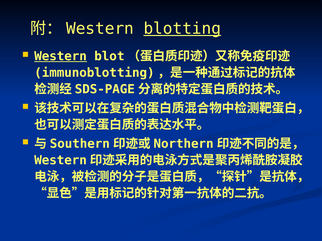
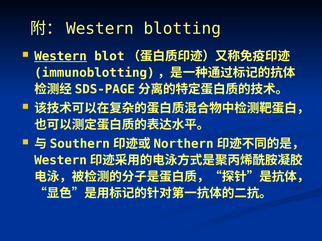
blotting underline: present -> none (182, 29)
